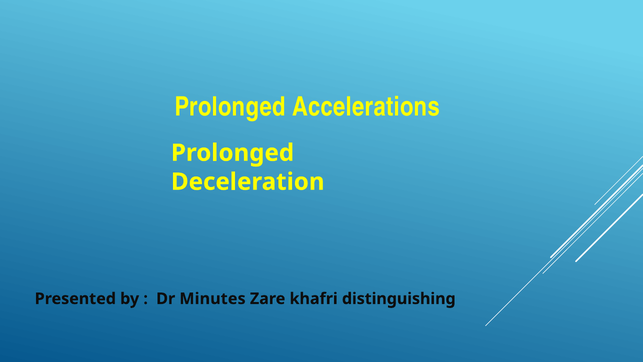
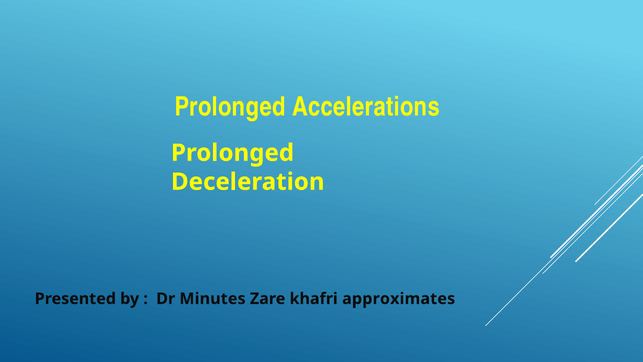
distinguishing: distinguishing -> approximates (399, 298)
